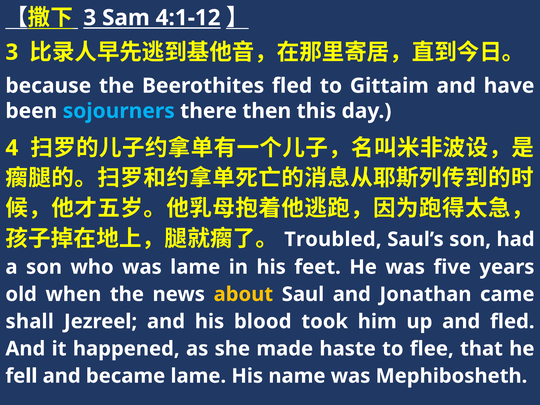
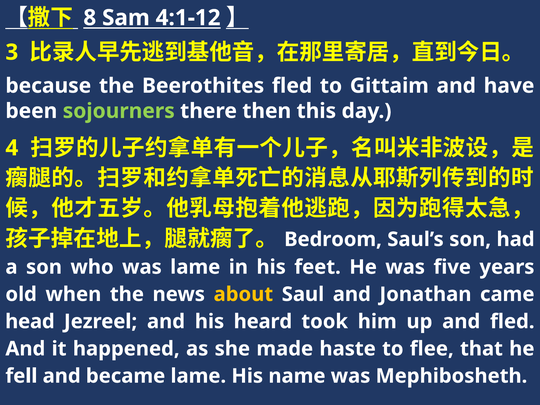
3: 3 -> 8 (90, 18)
sojourners colour: light blue -> light green (119, 111)
Troubled: Troubled -> Bedroom (333, 239)
shall: shall -> head (30, 322)
blood: blood -> heard (263, 322)
